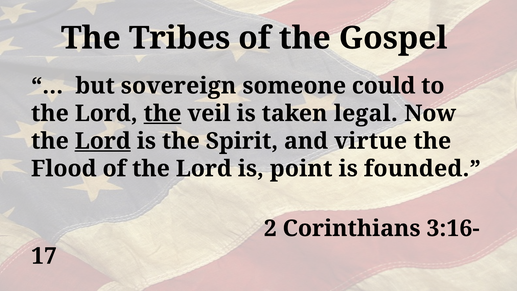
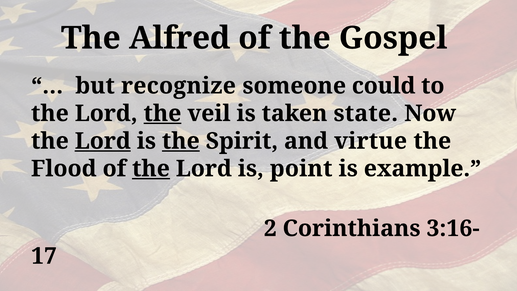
Tribes: Tribes -> Alfred (180, 38)
sovereign: sovereign -> recognize (178, 86)
legal: legal -> state (366, 113)
the underline: none -> present (181, 141)
the underline: none -> present (151, 169)
founded: founded -> example (423, 169)
